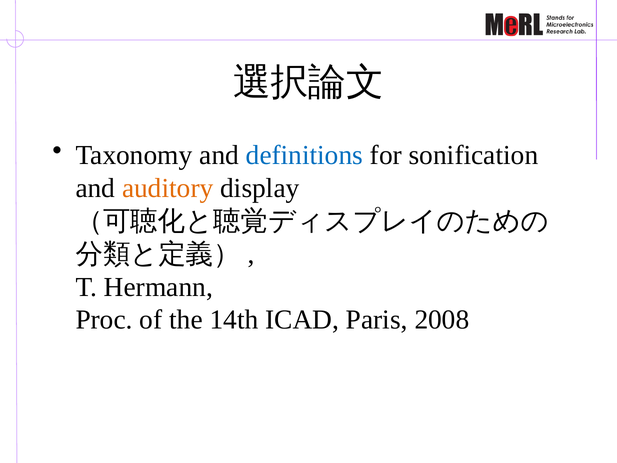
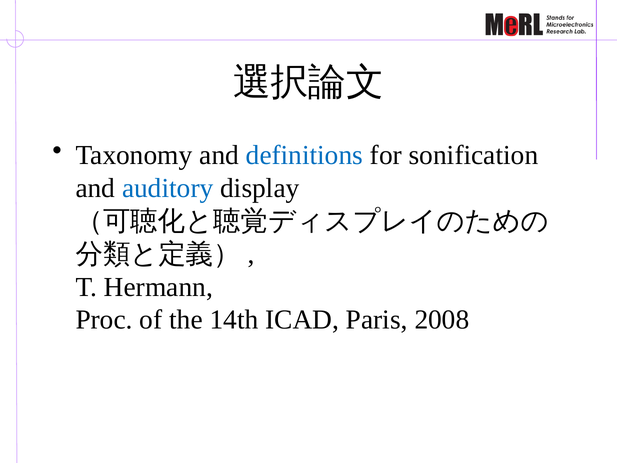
auditory colour: orange -> blue (168, 188)
